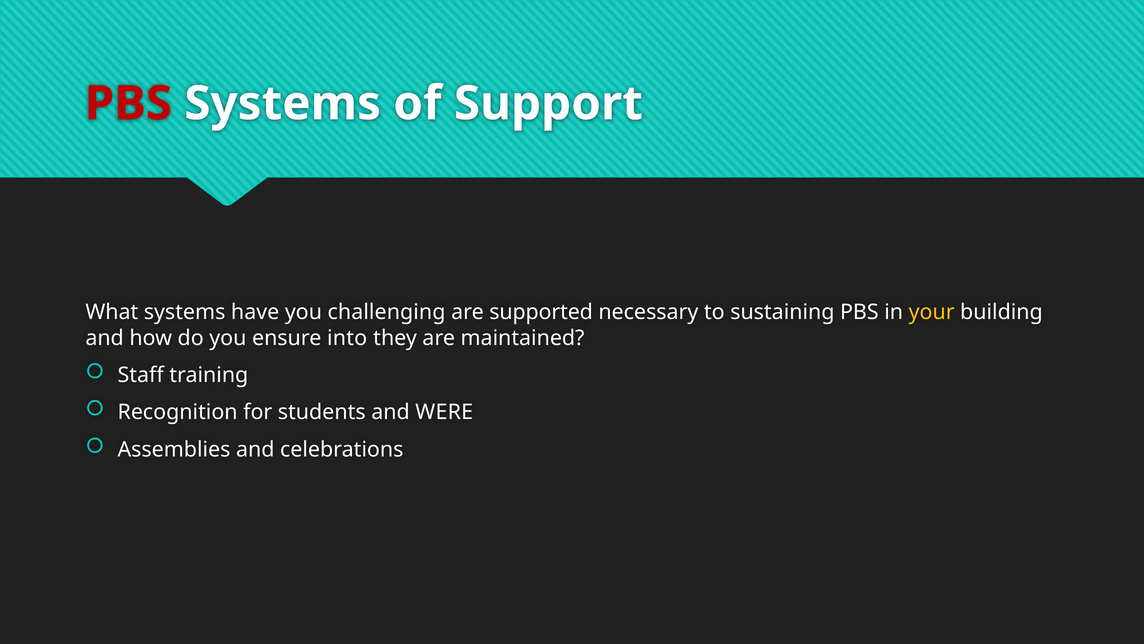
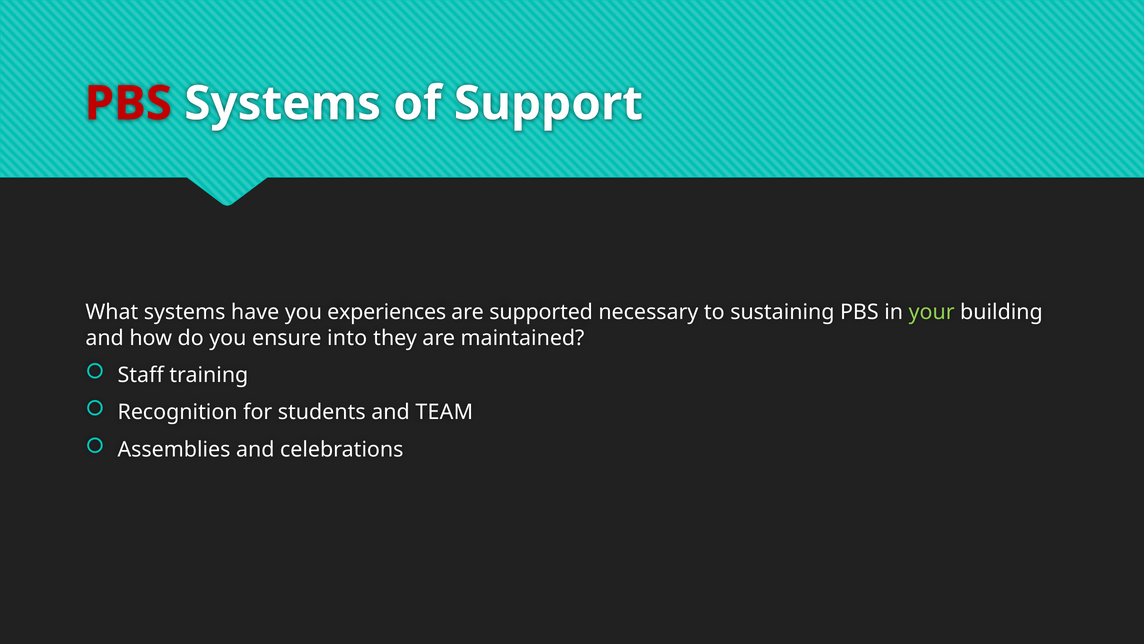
challenging: challenging -> experiences (387, 312)
your colour: yellow -> light green (932, 312)
WERE: WERE -> TEAM (444, 412)
